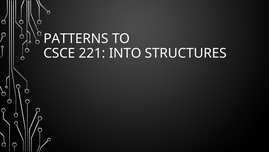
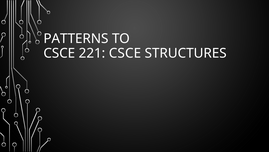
221 INTO: INTO -> CSCE (125, 53)
